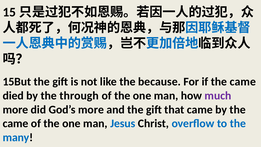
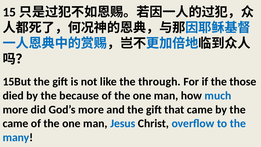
because: because -> through (159, 82)
if the came: came -> those (243, 82)
through: through -> because (79, 96)
much colour: purple -> blue (218, 96)
